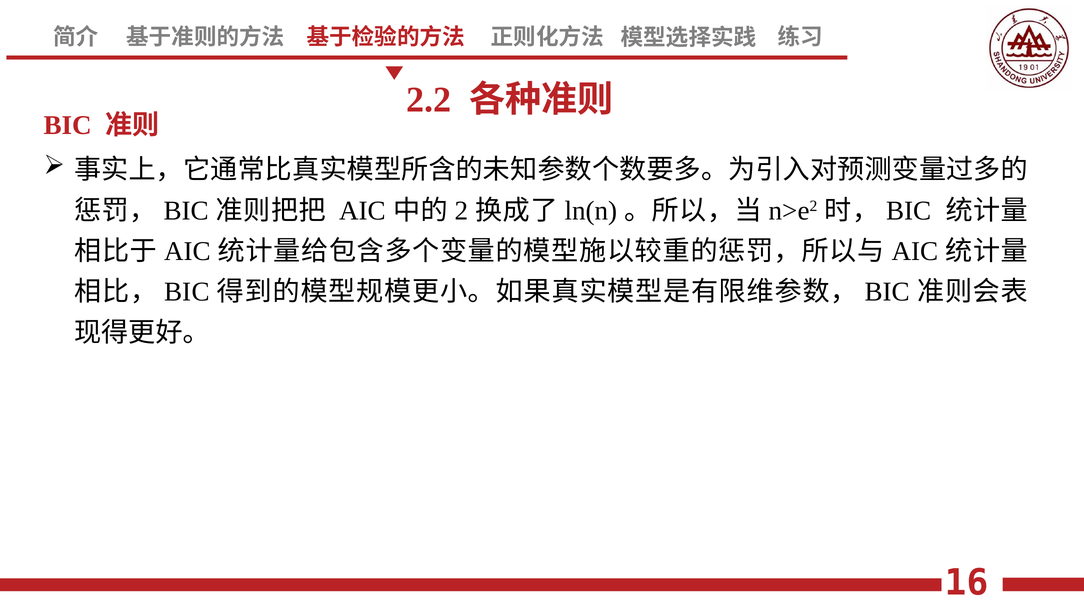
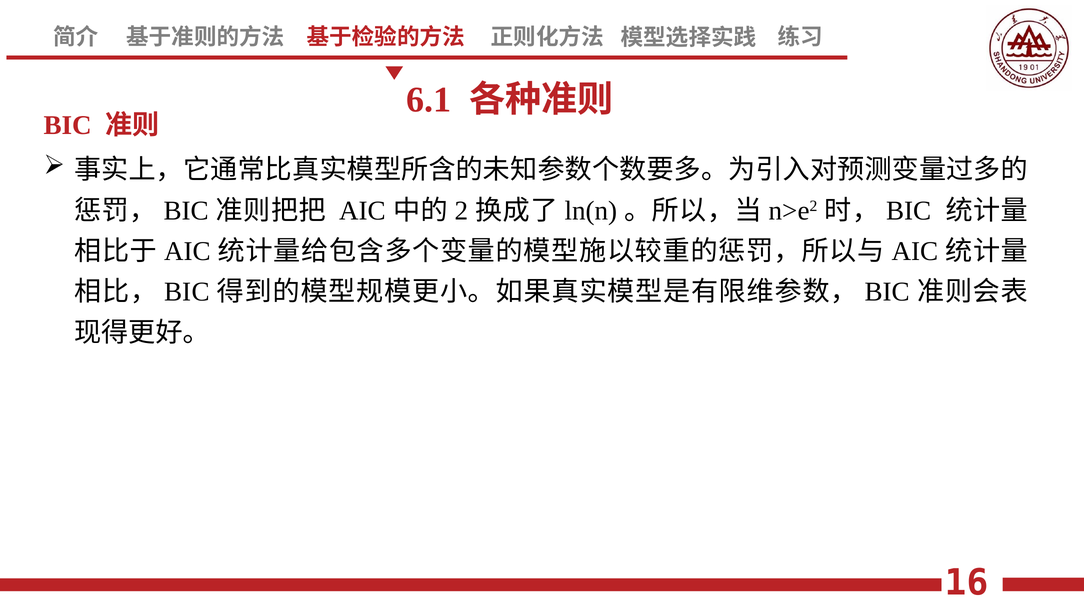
2.2: 2.2 -> 6.1 (429, 100)
